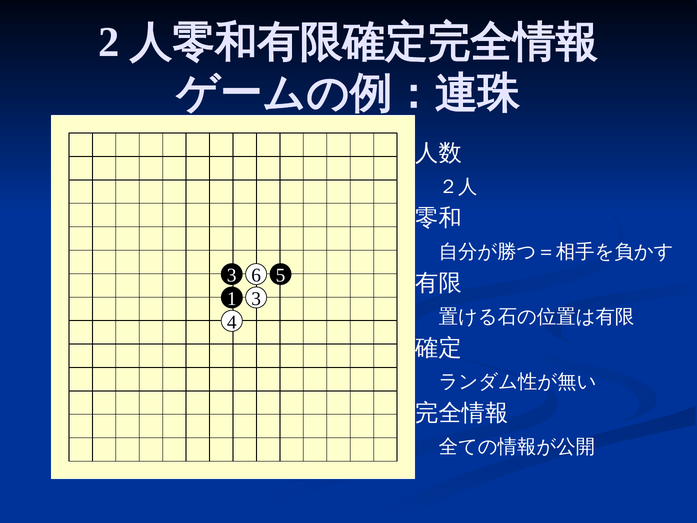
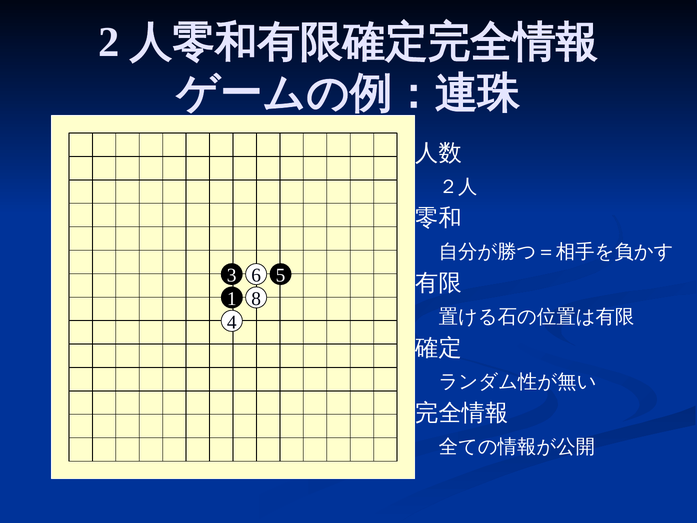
1 3: 3 -> 8 (256, 299)
